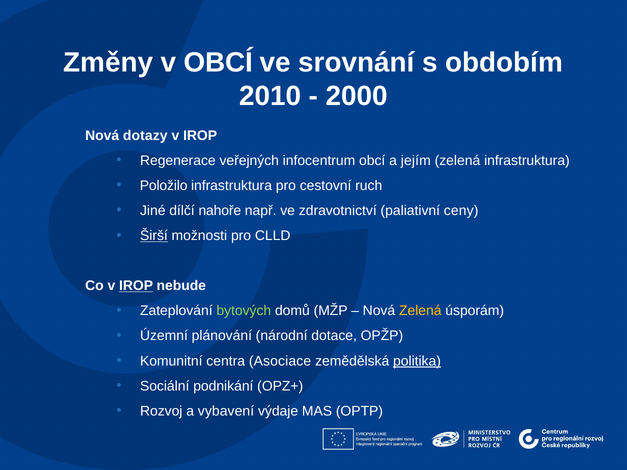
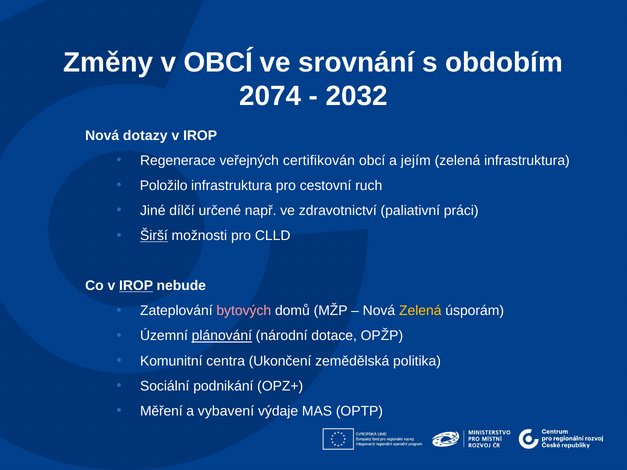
2010: 2010 -> 2074 (270, 96)
2000: 2000 -> 2032 (357, 96)
infocentrum: infocentrum -> certifikován (319, 161)
nahoře: nahoře -> určené (220, 211)
ceny: ceny -> práci (461, 211)
bytových colour: light green -> pink (244, 311)
plánování underline: none -> present (222, 336)
Asociace: Asociace -> Ukončení (280, 361)
politika underline: present -> none (417, 361)
Rozvoj: Rozvoj -> Měření (161, 411)
